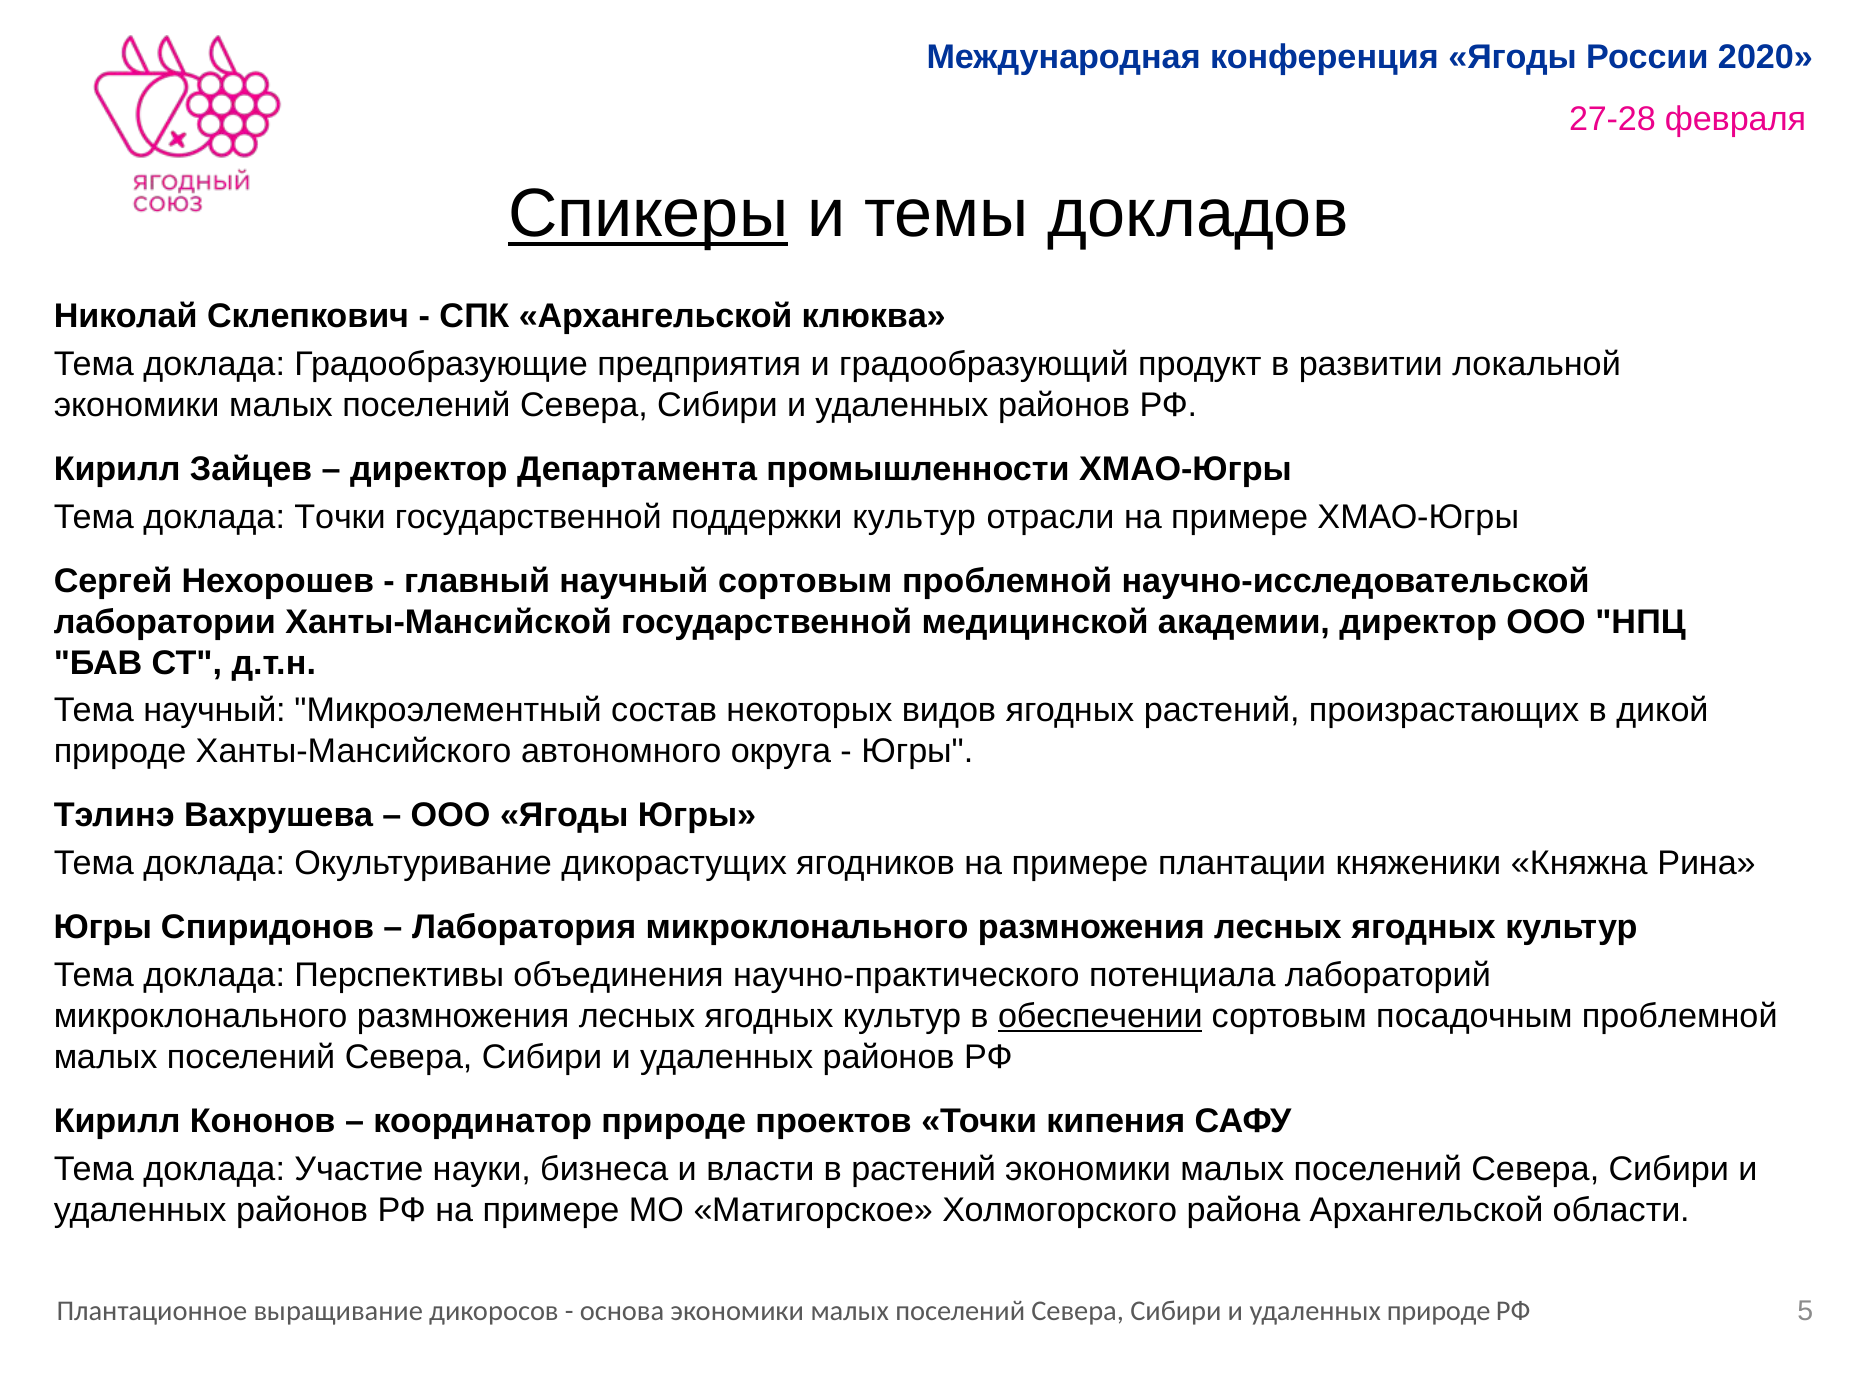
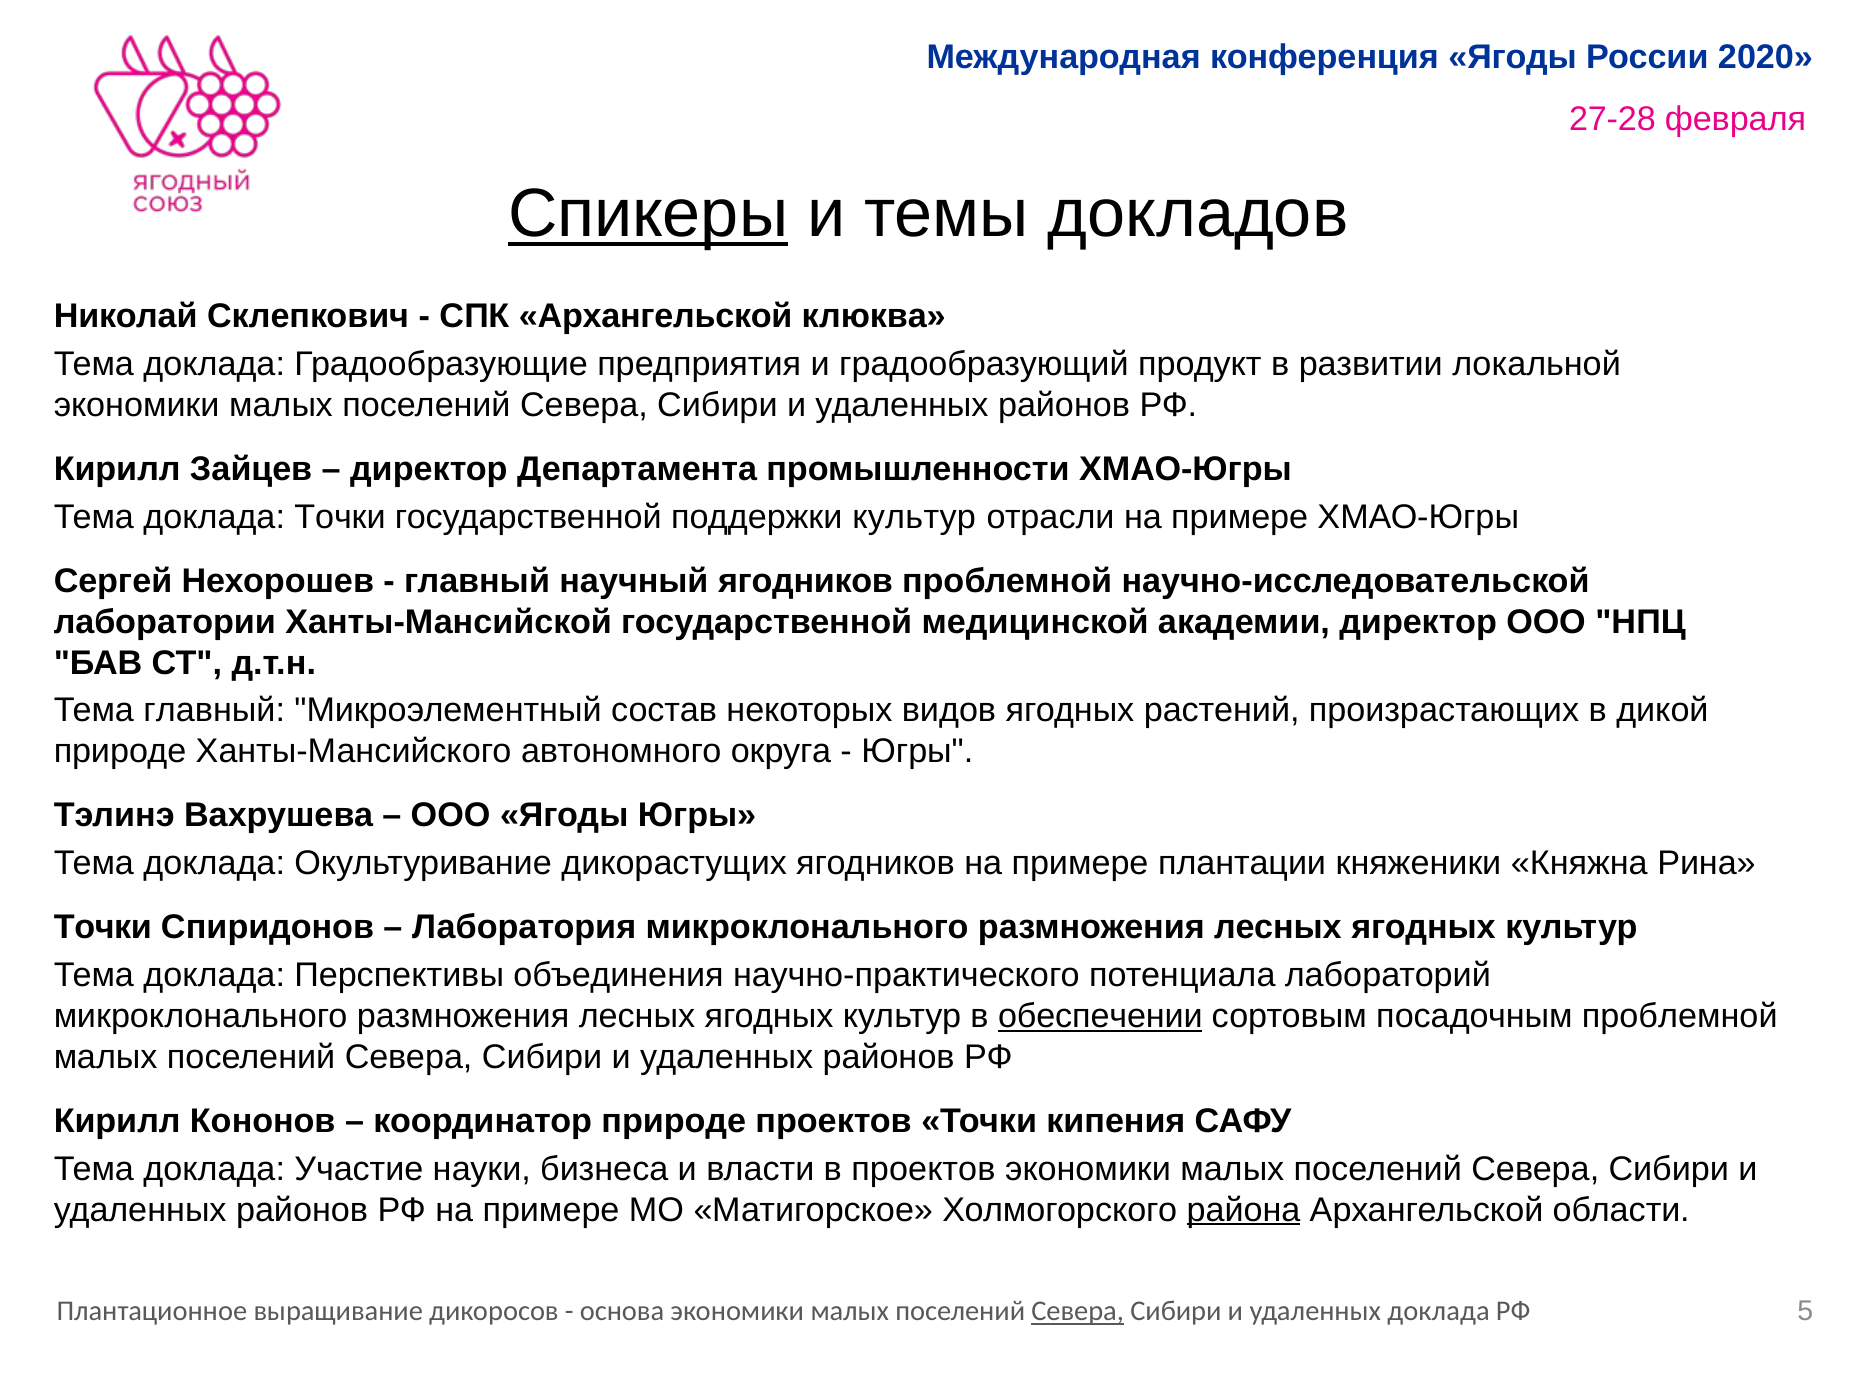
научный сортовым: сортовым -> ягодников (805, 581)
Тема научный: научный -> главный (214, 711)
Югры: Югры -> Точки (103, 927)
в растений: растений -> проектов (923, 1169)
района underline: none -> present (1243, 1210)
Севера underline: none -> present (1078, 1311)
удаленных природе: природе -> доклада (1439, 1311)
